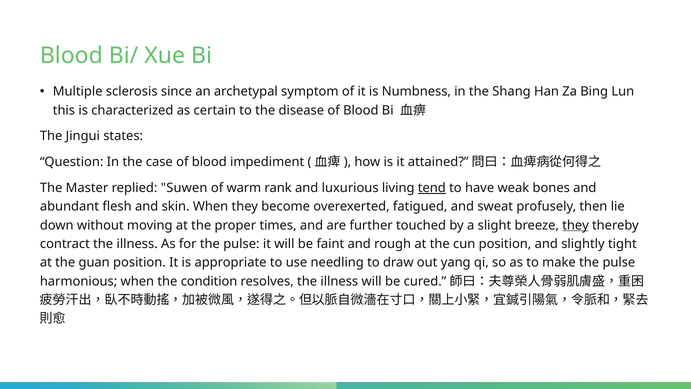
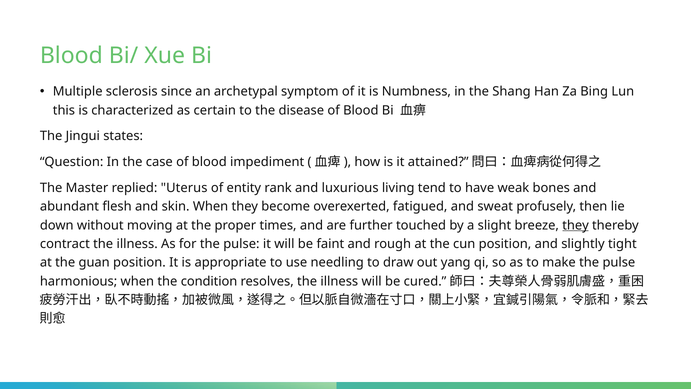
Suwen: Suwen -> Uterus (184, 188)
warm: warm -> entity (244, 188)
tend underline: present -> none (432, 188)
